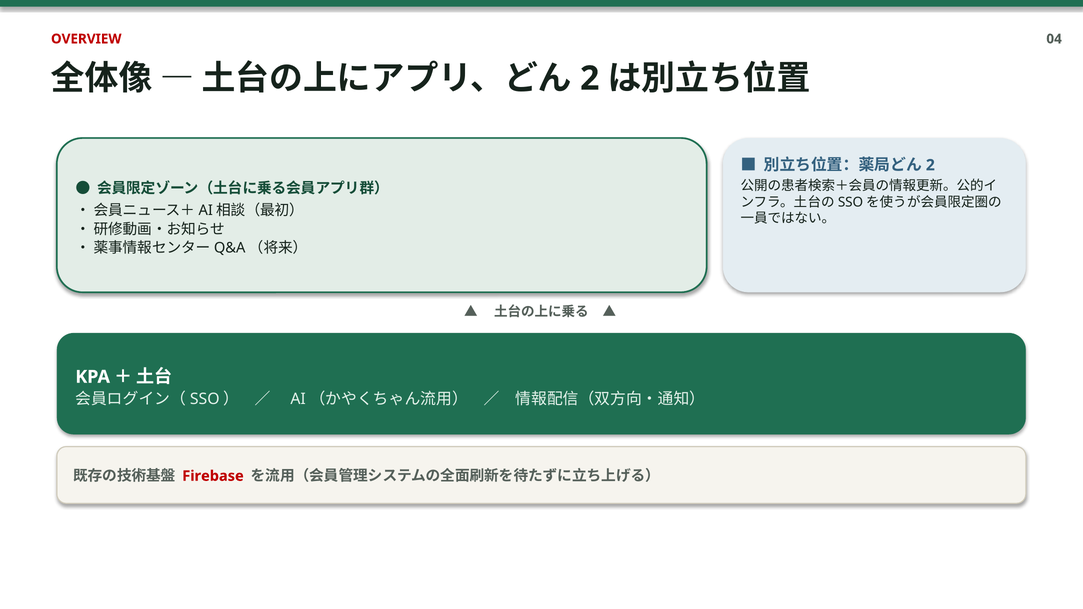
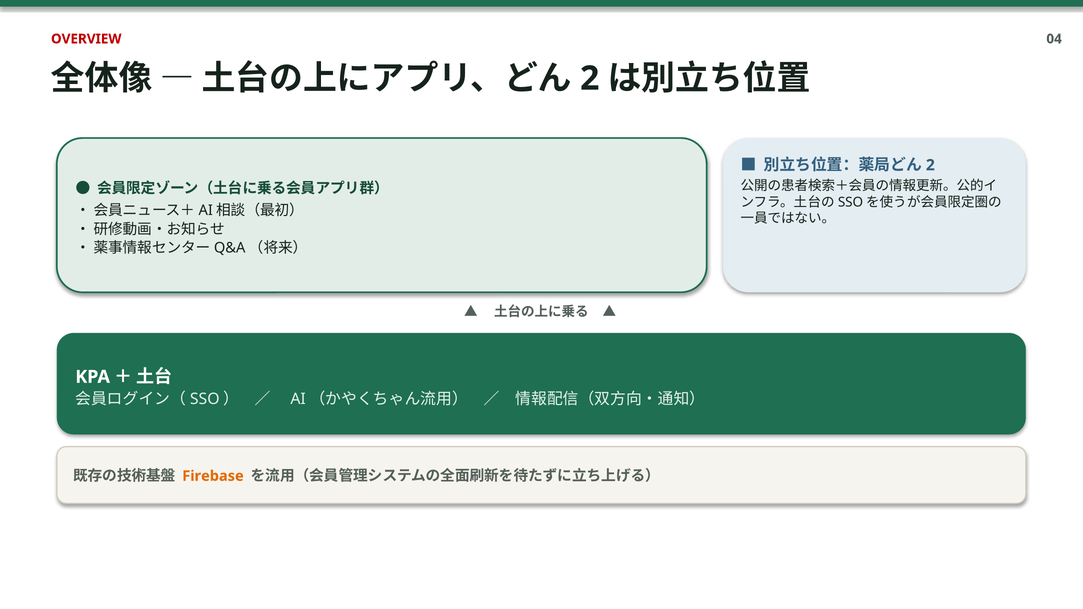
Firebase colour: red -> orange (213, 476)
